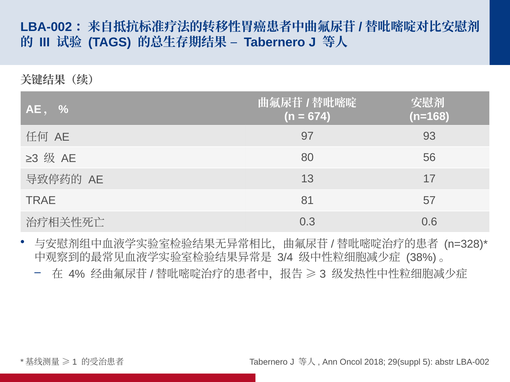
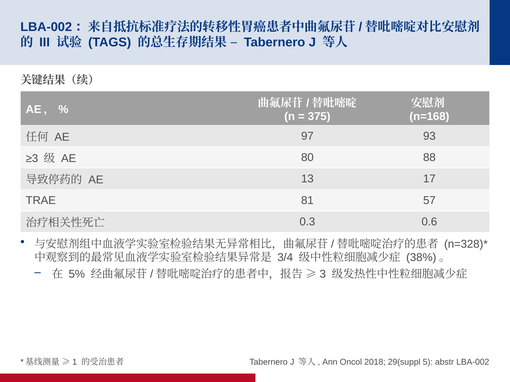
674: 674 -> 375 (319, 117)
56: 56 -> 88 (429, 158)
4%: 4% -> 5% (77, 274)
